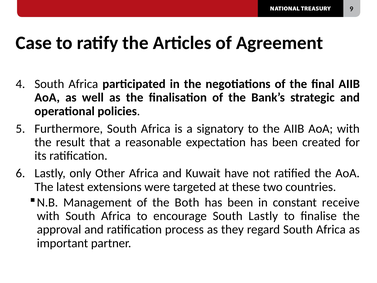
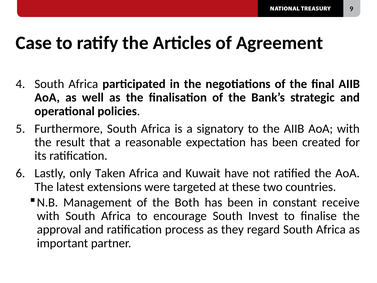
Other: Other -> Taken (110, 173)
South Lastly: Lastly -> Invest (263, 216)
